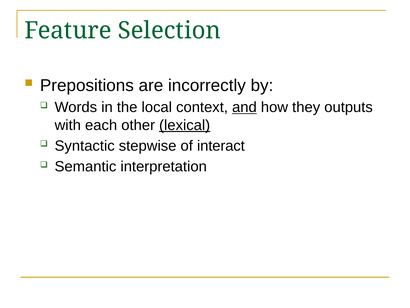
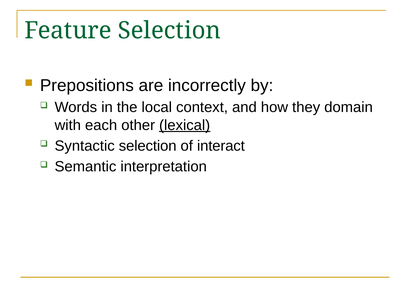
and underline: present -> none (244, 107)
outputs: outputs -> domain (349, 107)
Syntactic stepwise: stepwise -> selection (148, 146)
